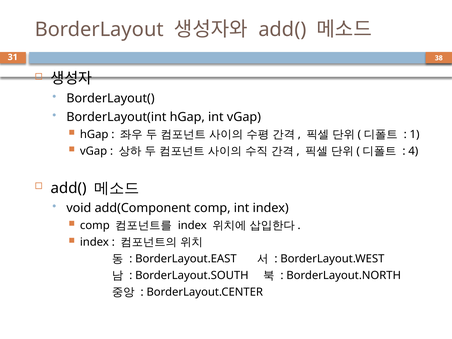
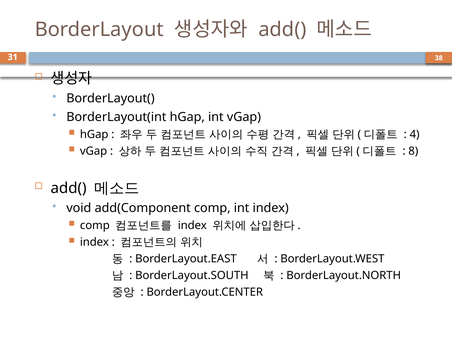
1: 1 -> 4 (415, 134)
4: 4 -> 8 (413, 151)
